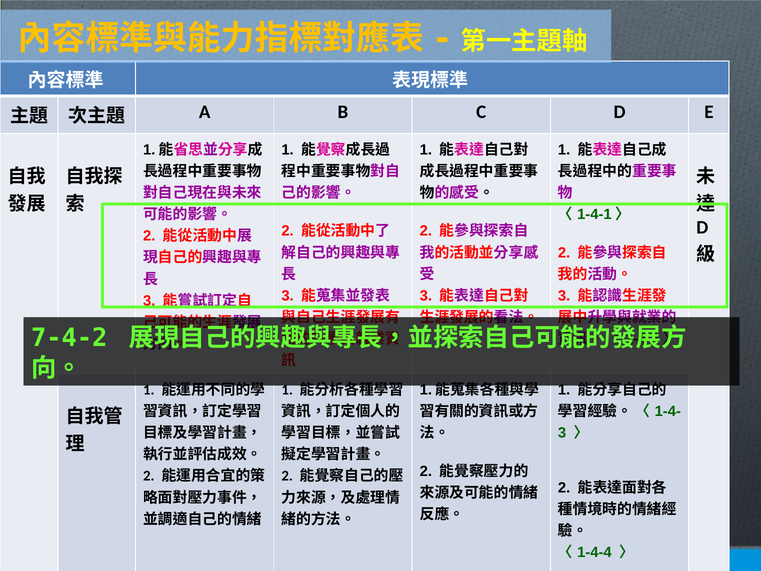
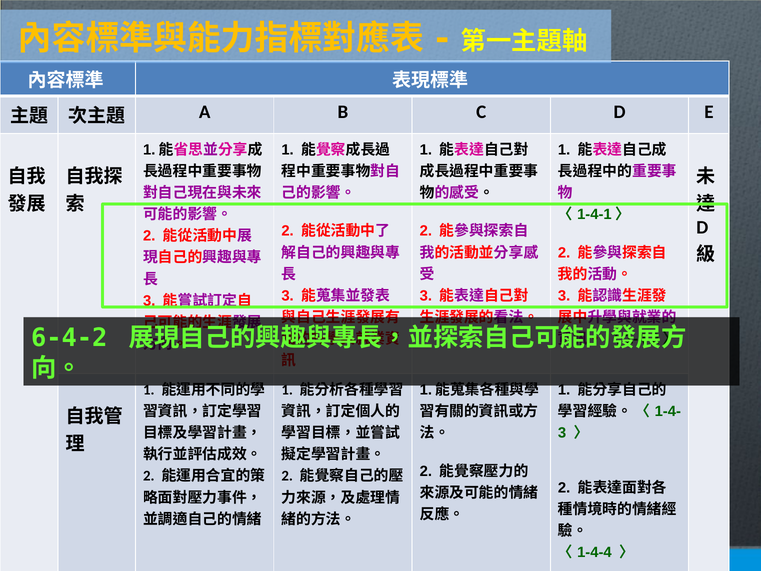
7-4-2: 7-4-2 -> 6-4-2 (69, 338)
